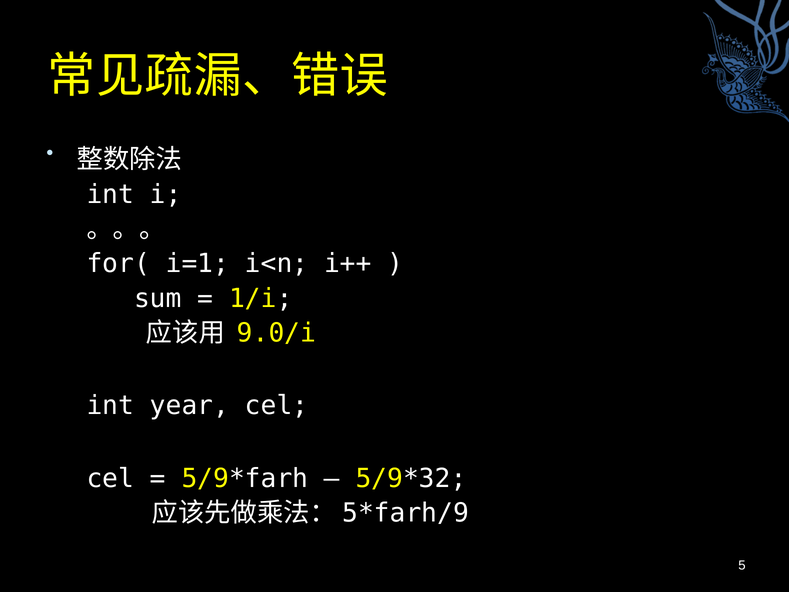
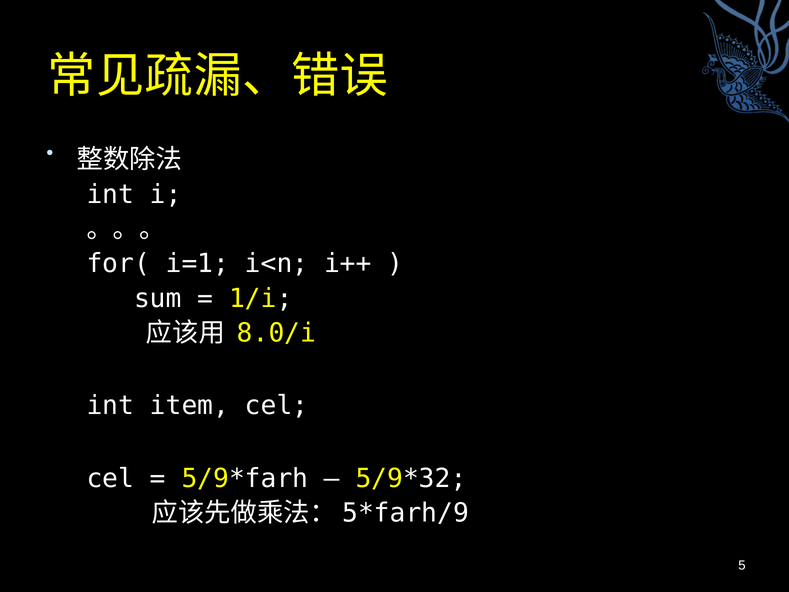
9.0/i: 9.0/i -> 8.0/i (277, 333)
year: year -> item (190, 406)
